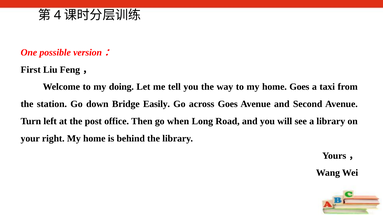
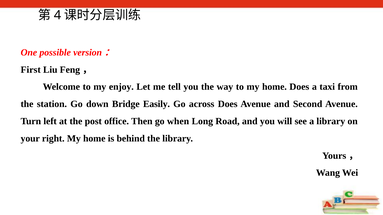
doing: doing -> enjoy (121, 87)
home Goes: Goes -> Does (299, 87)
across Goes: Goes -> Does (228, 104)
